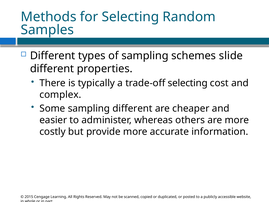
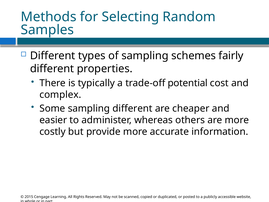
slide: slide -> fairly (231, 56)
trade-off selecting: selecting -> potential (188, 83)
